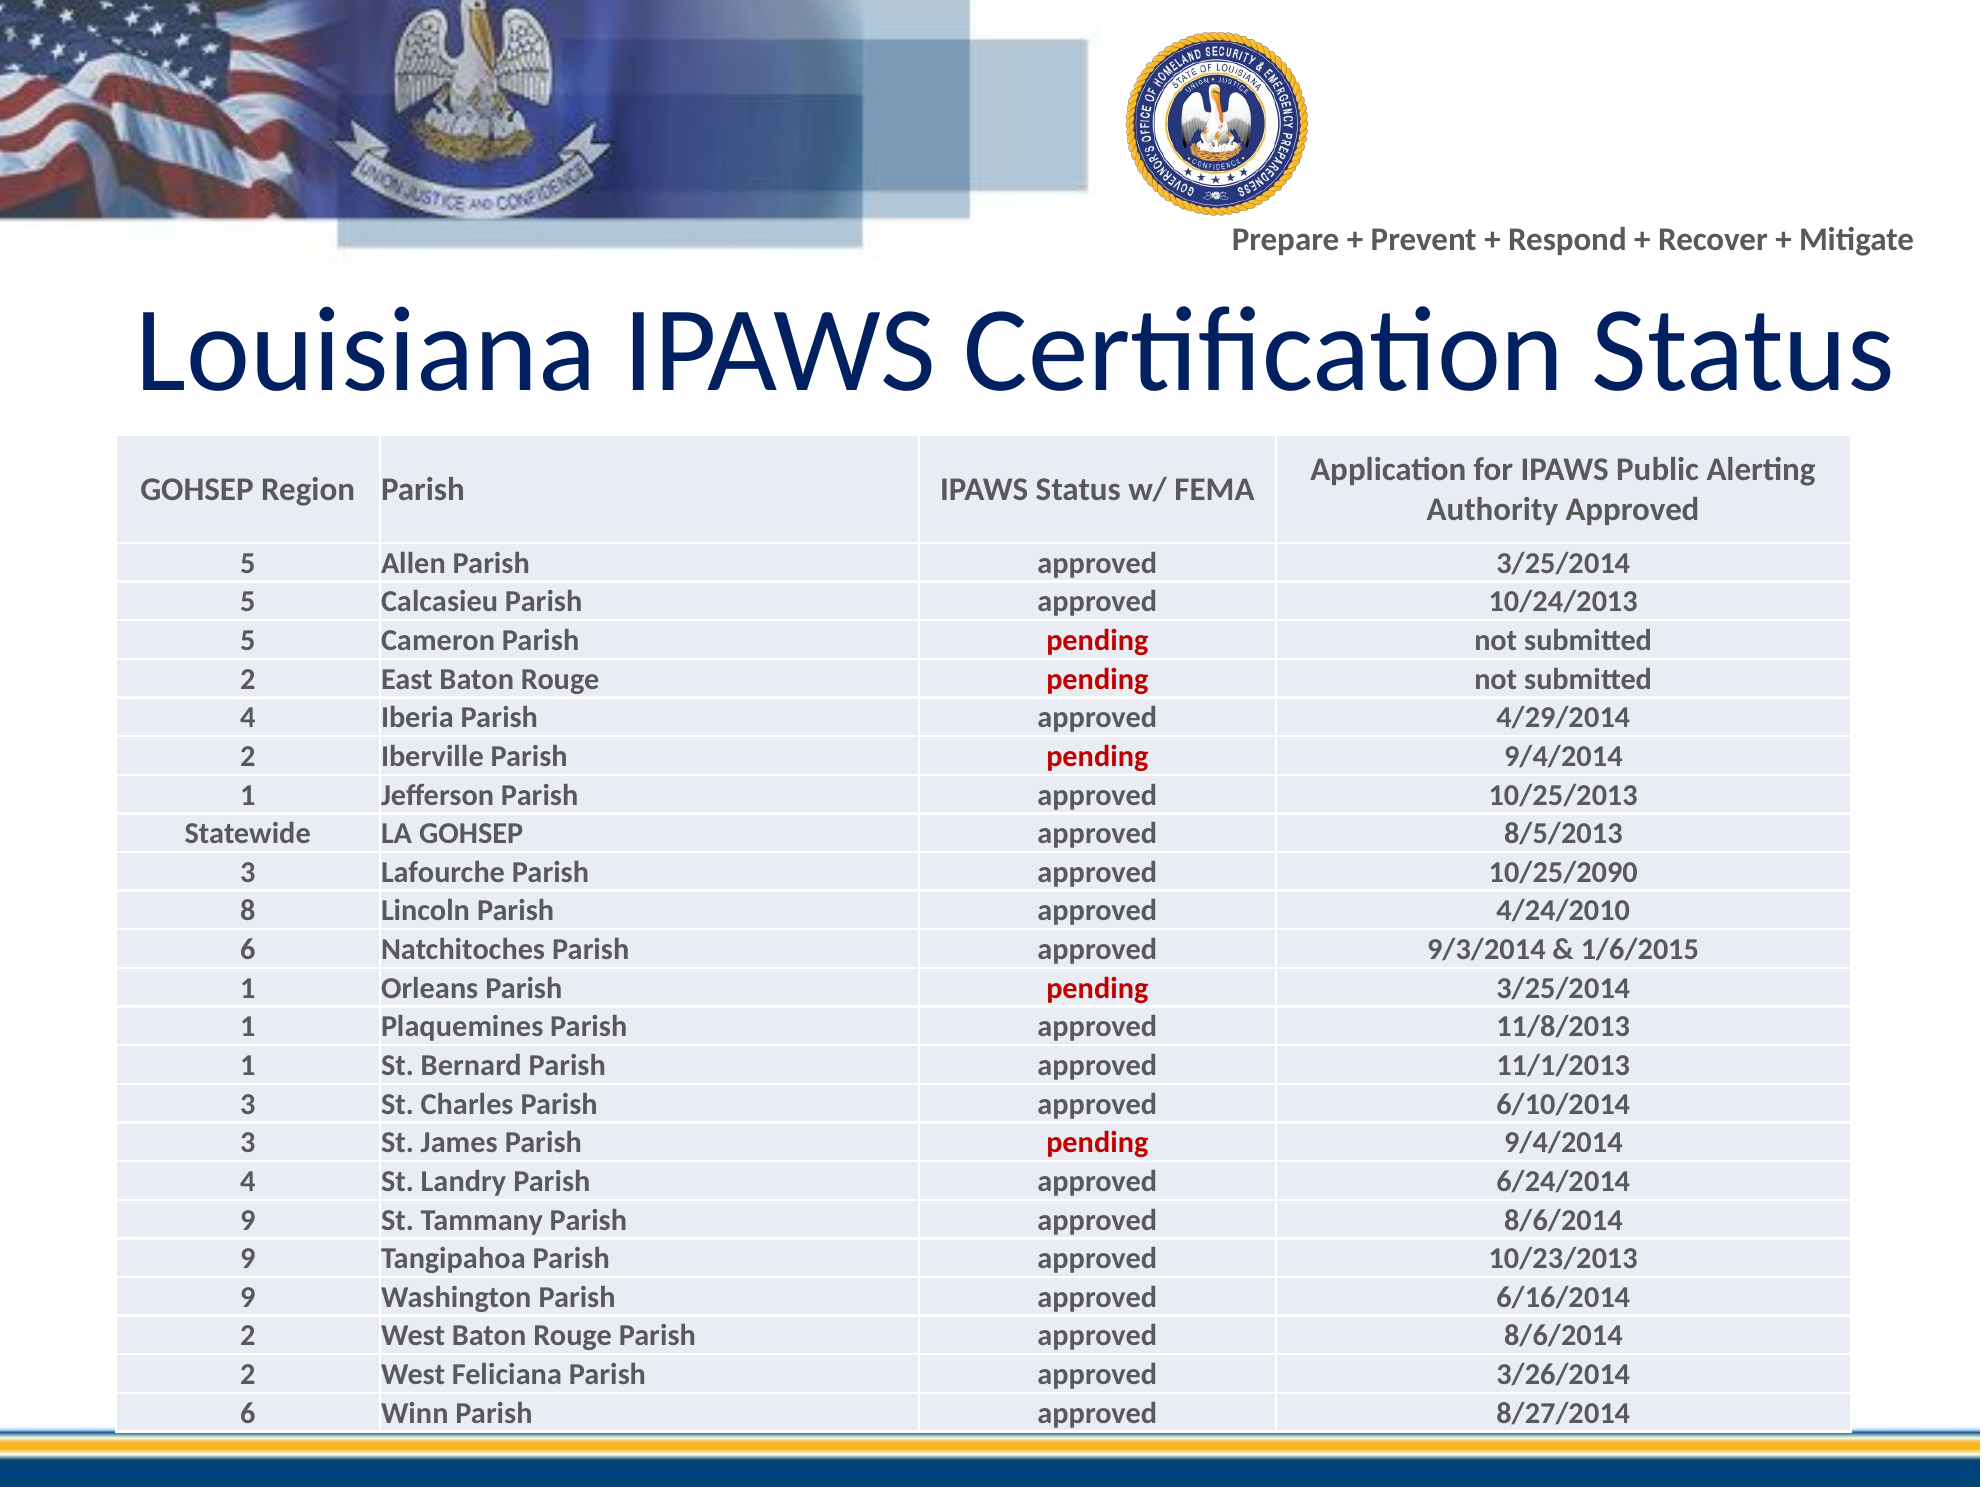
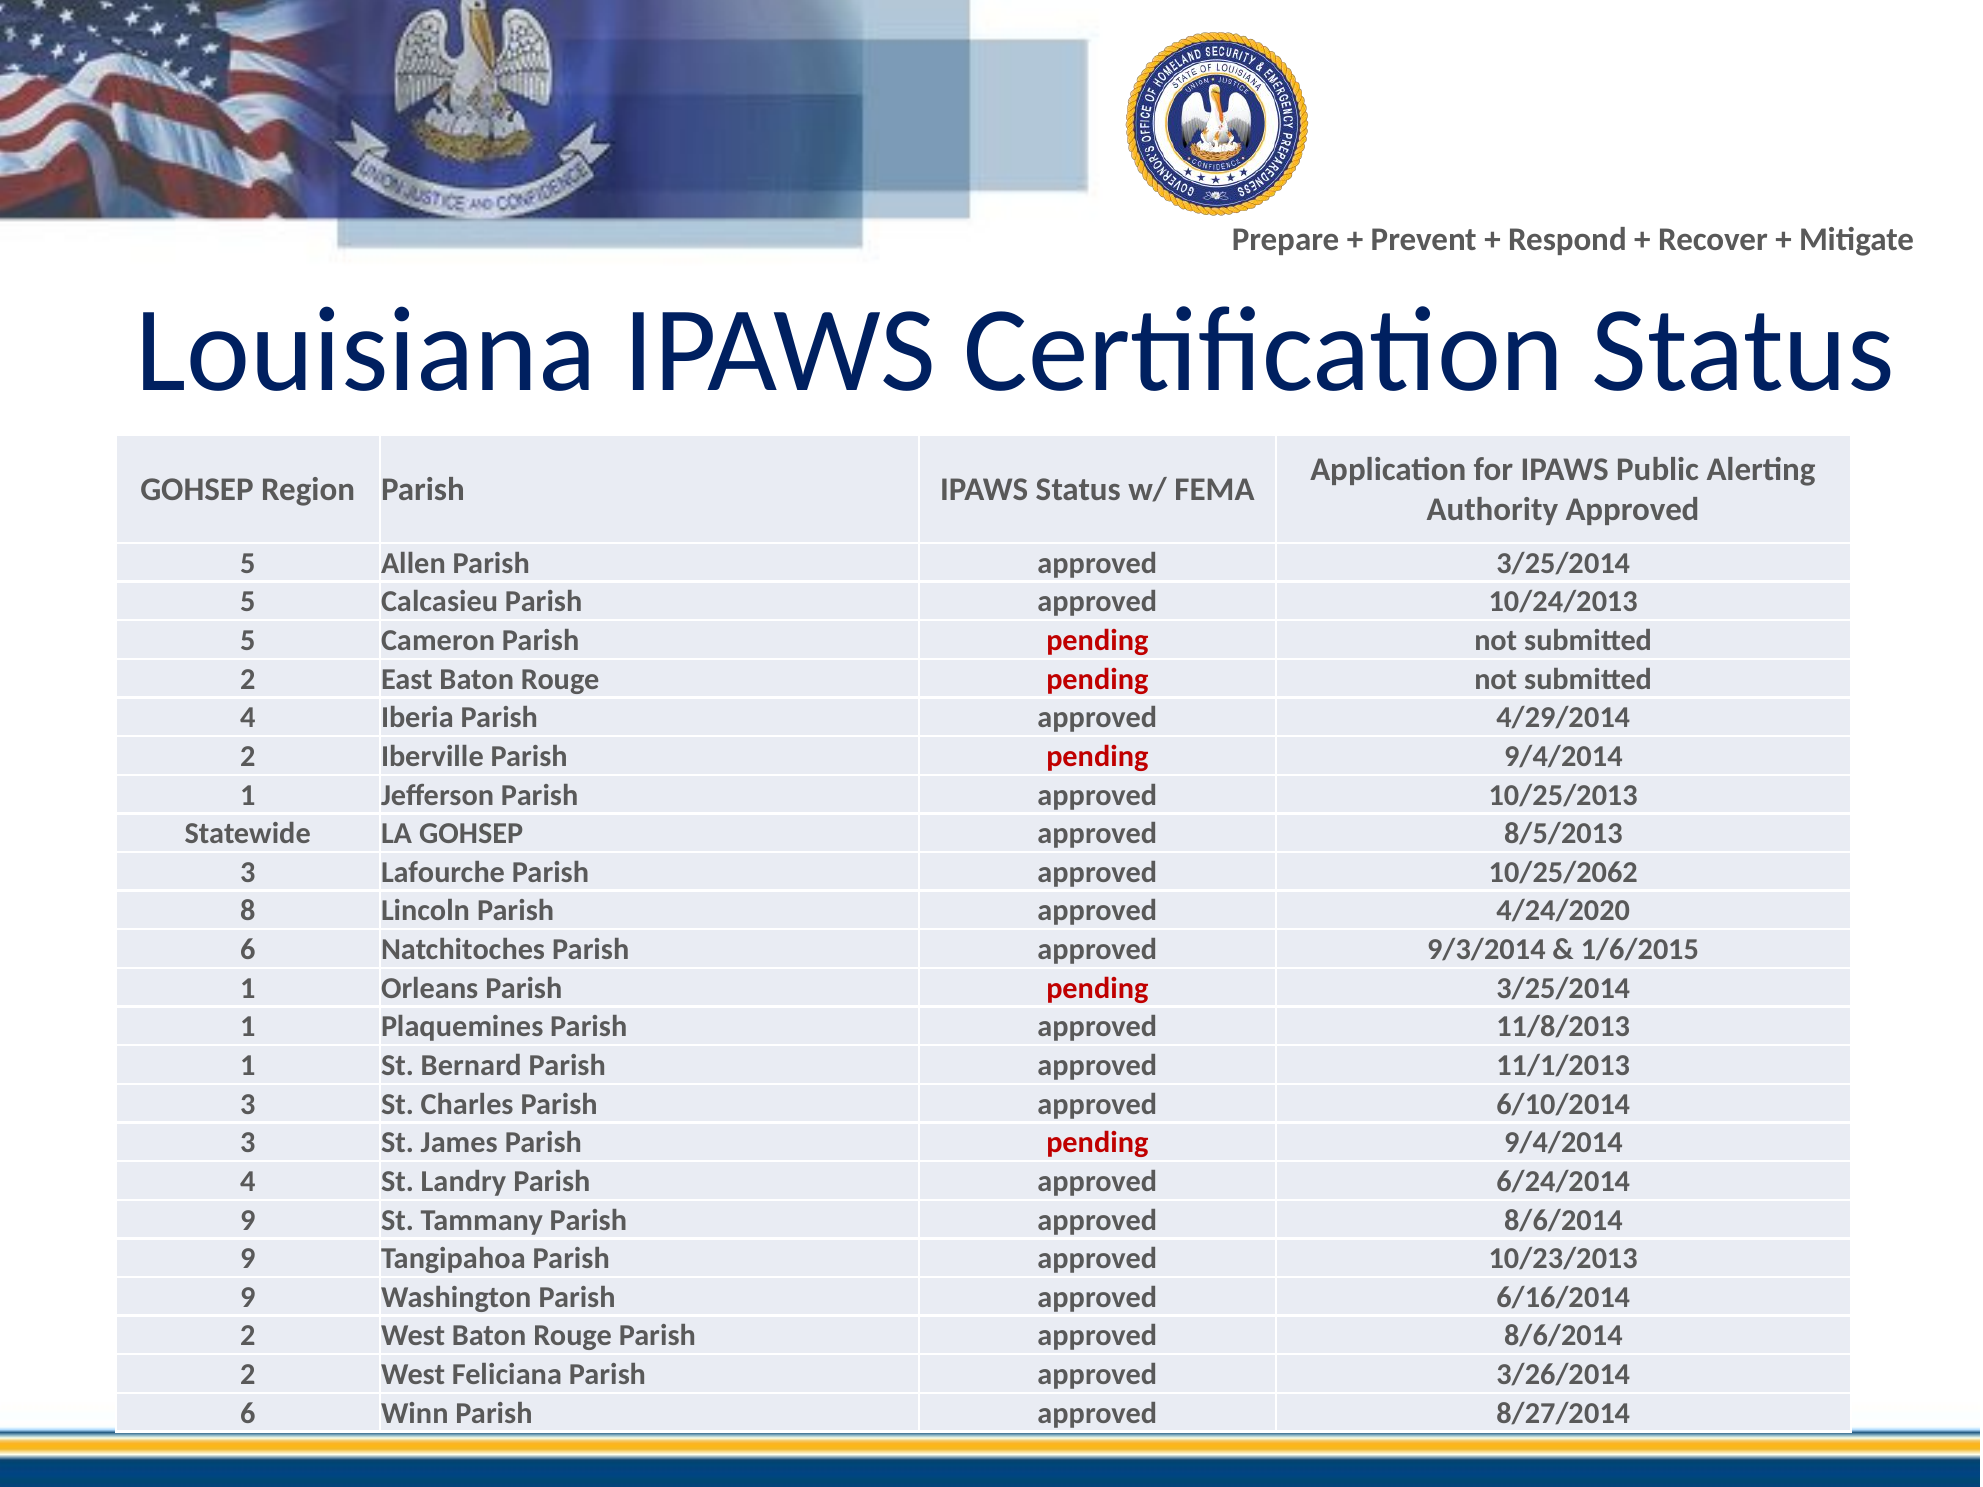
10/25/2090: 10/25/2090 -> 10/25/2062 (1563, 872)
4/24/2010: 4/24/2010 -> 4/24/2020 (1563, 911)
